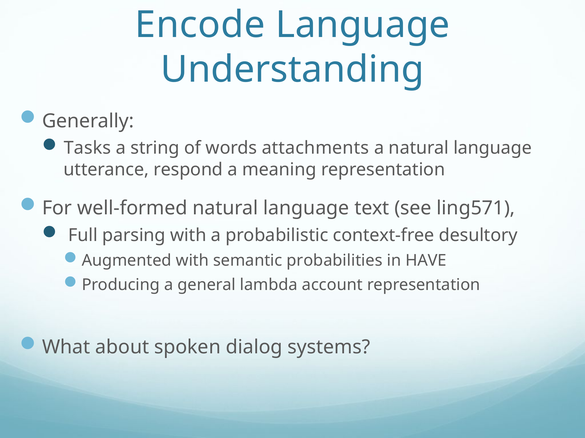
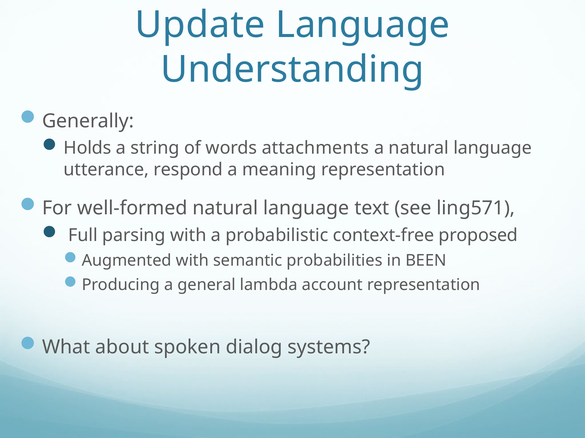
Encode: Encode -> Update (200, 25)
Tasks: Tasks -> Holds (87, 148)
desultory: desultory -> proposed (478, 236)
HAVE: HAVE -> BEEN (426, 261)
